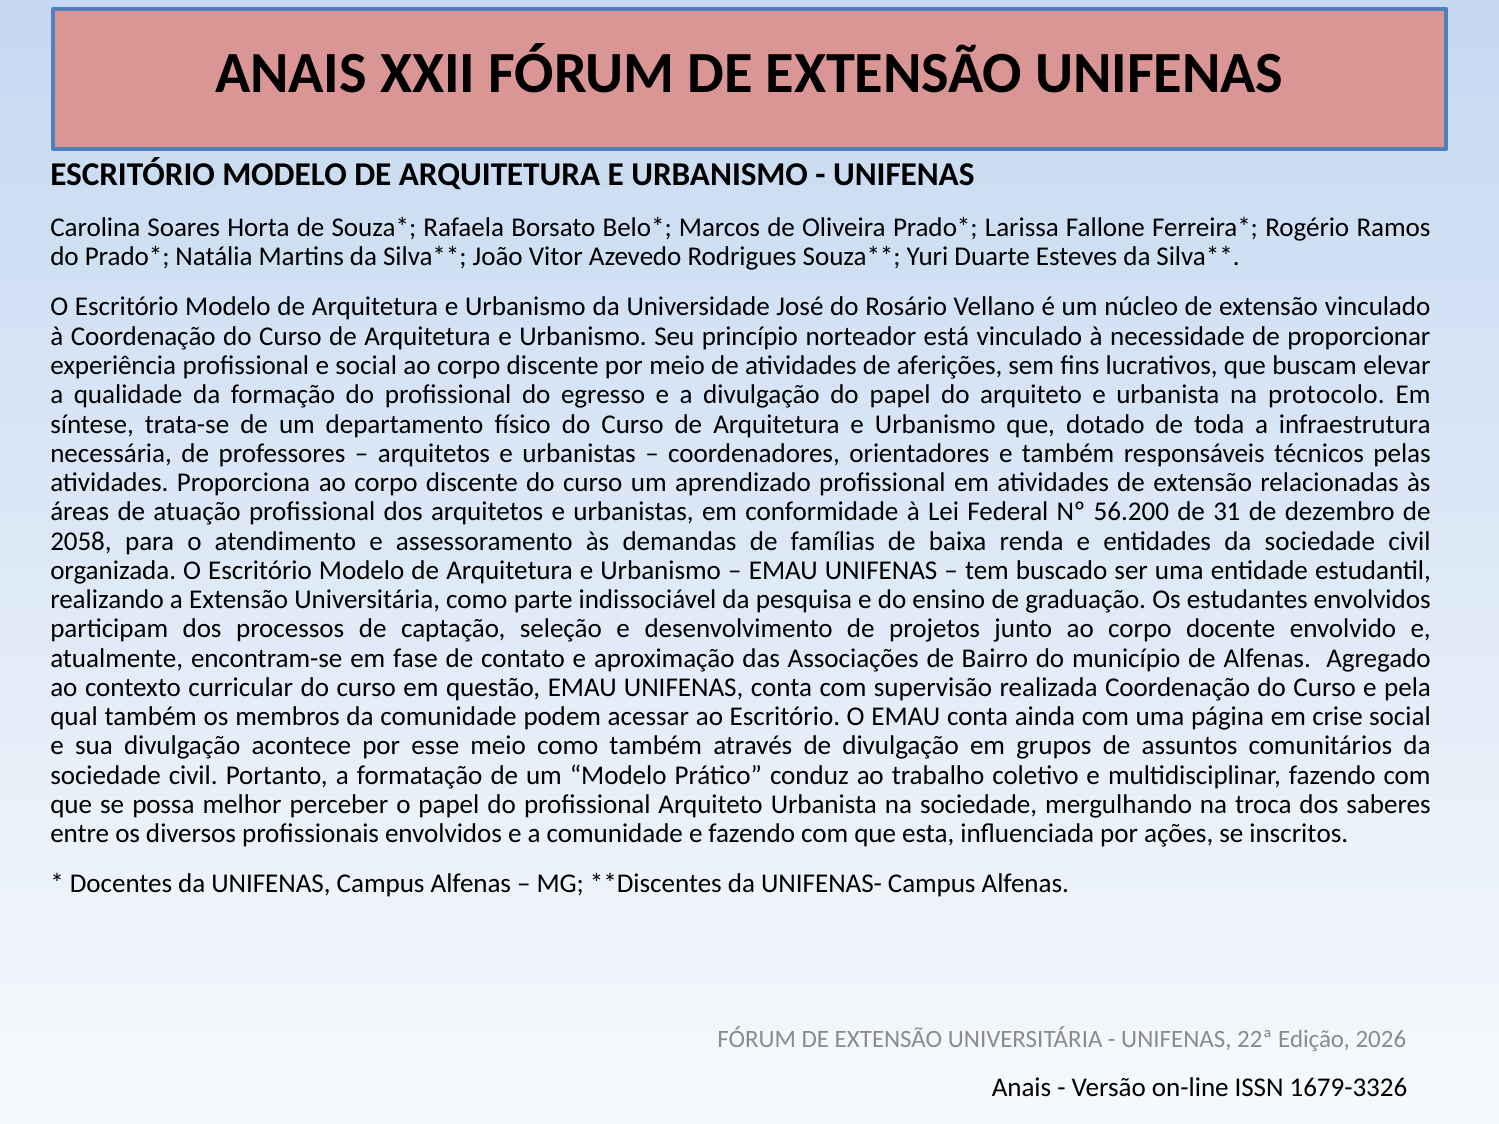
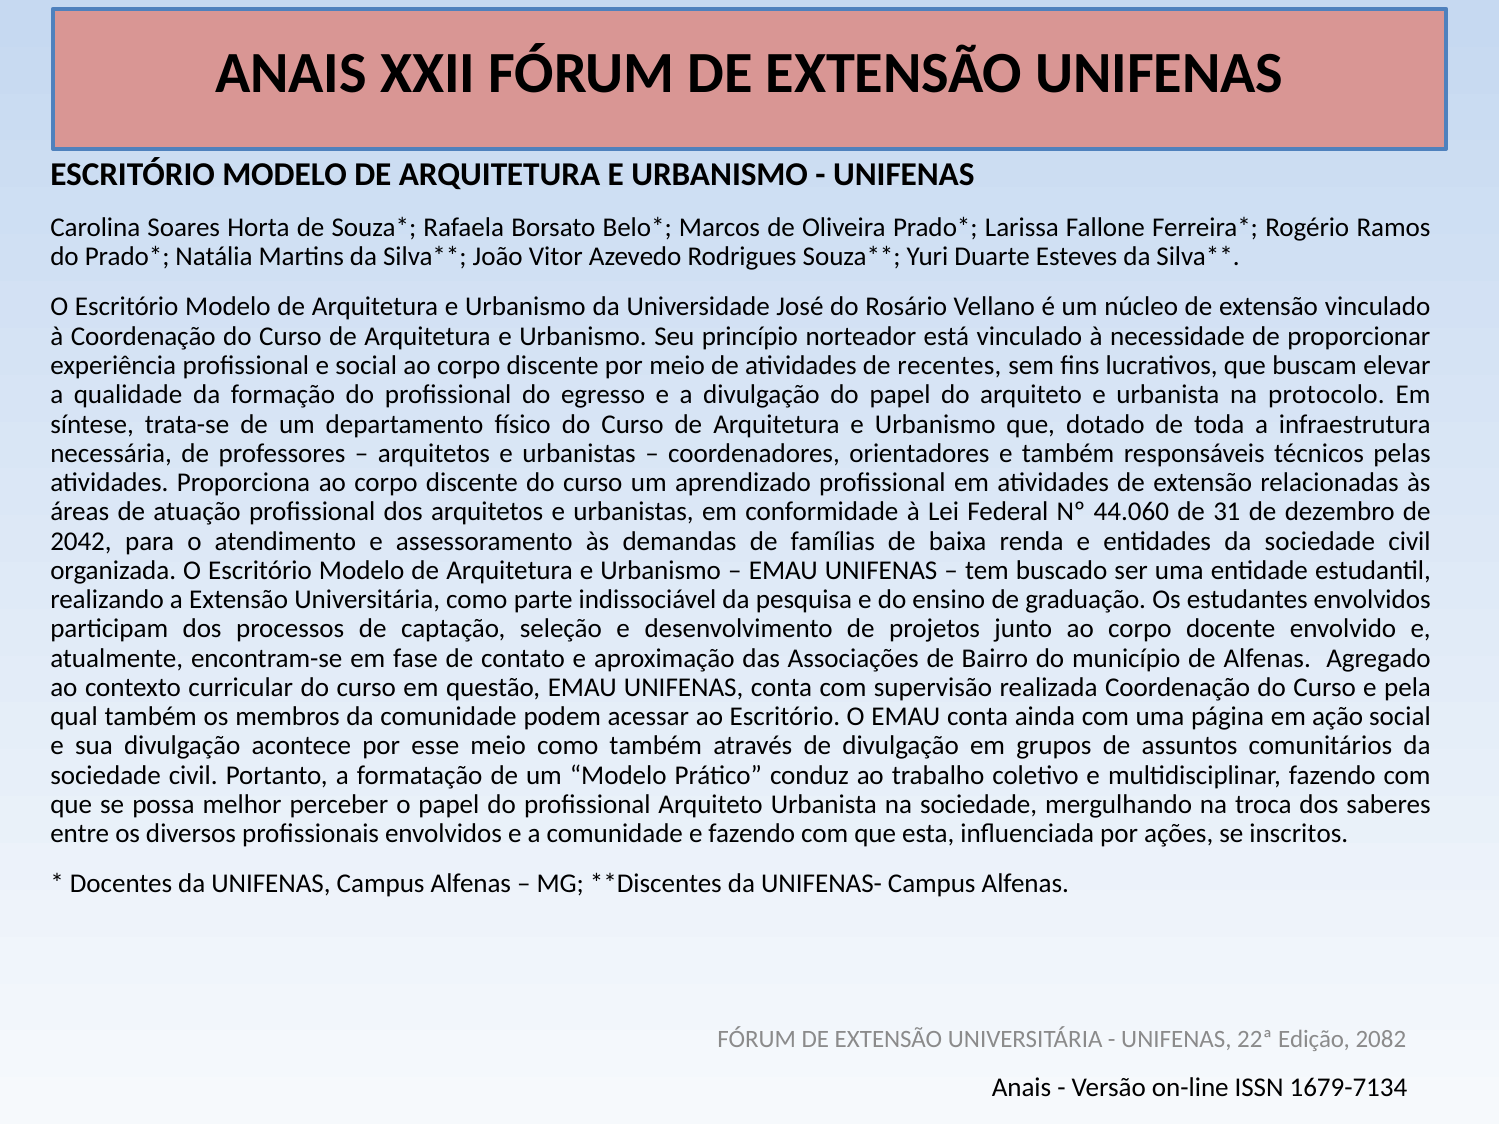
aferições: aferições -> recentes (949, 366)
56.200: 56.200 -> 44.060 (1131, 512)
2058: 2058 -> 2042 (81, 541)
crise: crise -> ação (1338, 717)
2026: 2026 -> 2082 (1381, 1039)
1679-3326: 1679-3326 -> 1679-7134 (1348, 1088)
